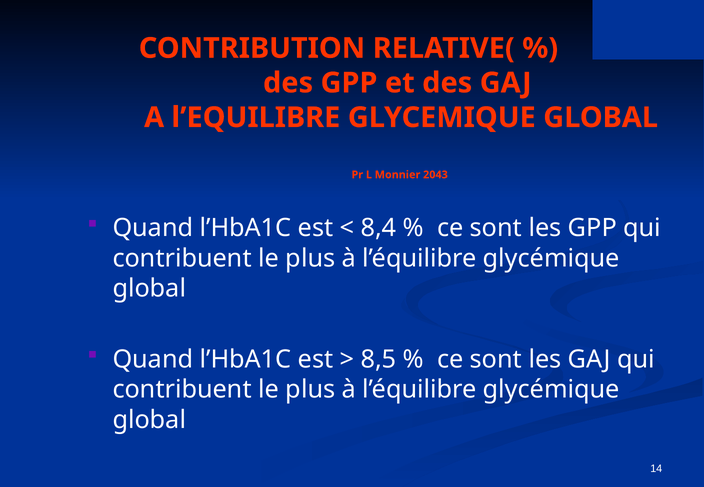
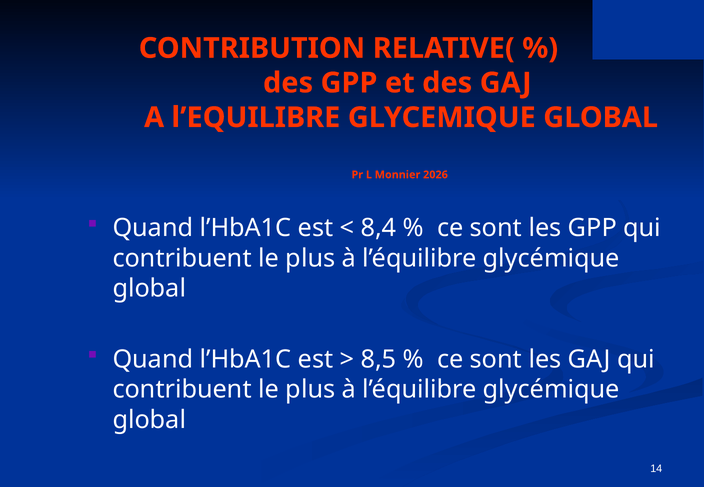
2043: 2043 -> 2026 (435, 175)
